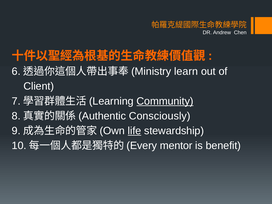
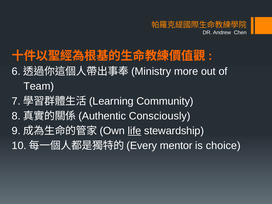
learn: learn -> more (186, 71)
Client: Client -> Team (39, 86)
Community underline: present -> none (165, 101)
benefit: benefit -> choice (223, 146)
